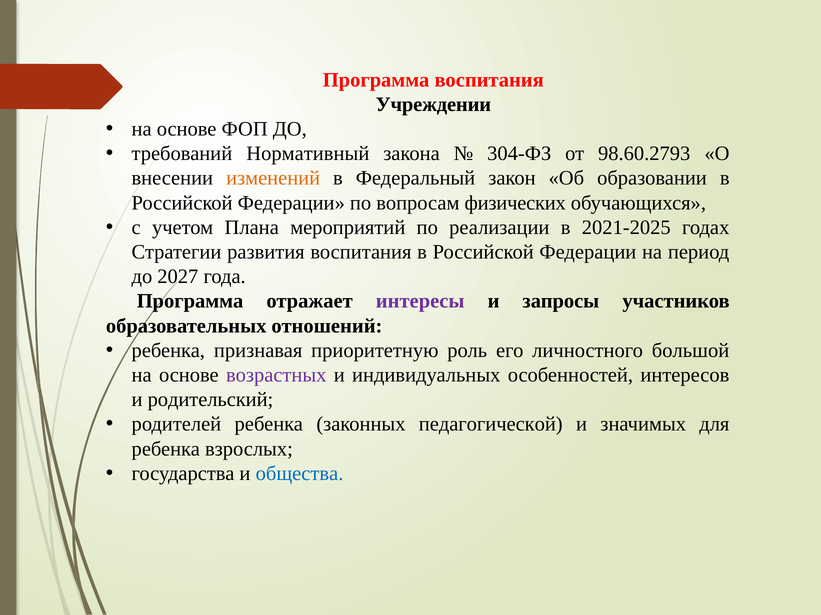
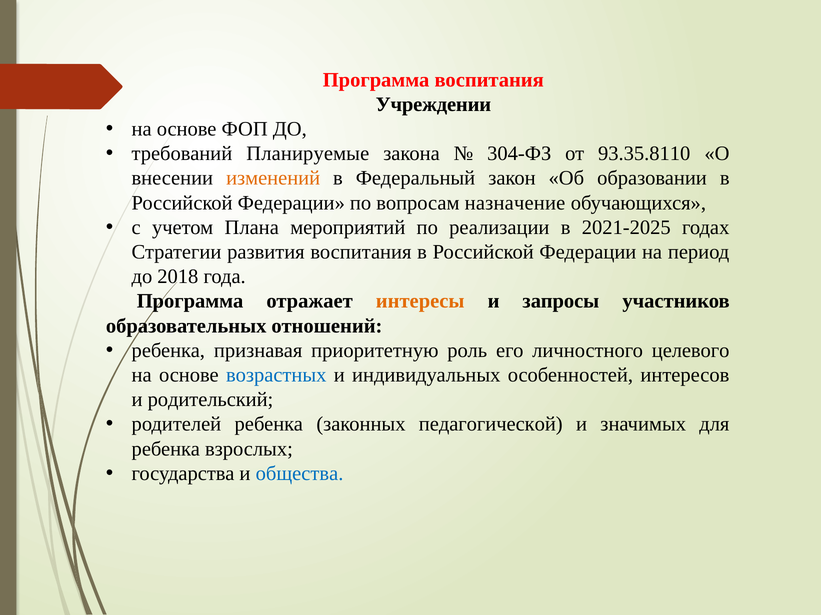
Нормативный: Нормативный -> Планируемые (308, 154)
98.60.2793: 98.60.2793 -> 93.35.8110 (644, 154)
физических: физических -> назначение (515, 203)
2027: 2027 -> 2018 (178, 277)
интересы colour: purple -> orange (420, 302)
большой: большой -> целевого (691, 351)
возрастных colour: purple -> blue (276, 375)
